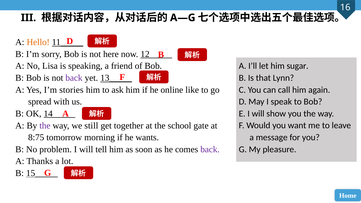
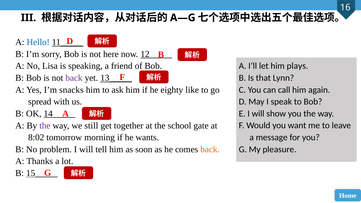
Hello colour: orange -> blue (38, 42)
sugar: sugar -> plays (297, 66)
stories: stories -> snacks (71, 90)
online: online -> eighty (172, 90)
8:75: 8:75 -> 8:02 (36, 137)
back colour: purple -> orange (210, 149)
